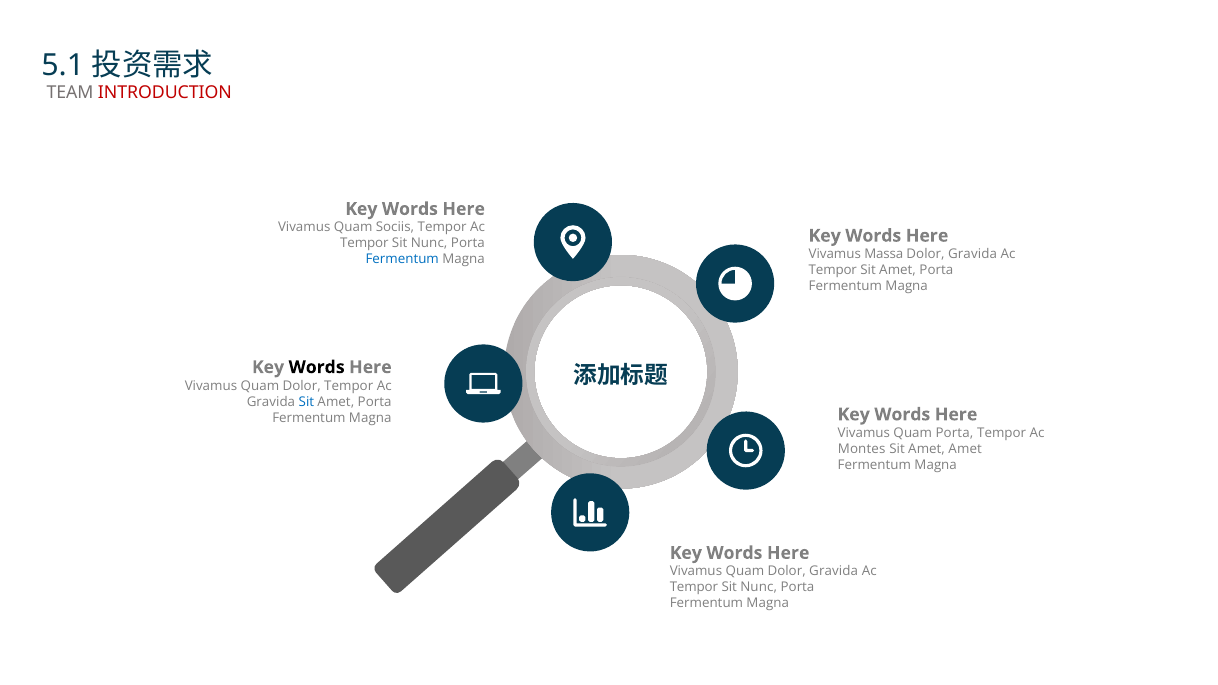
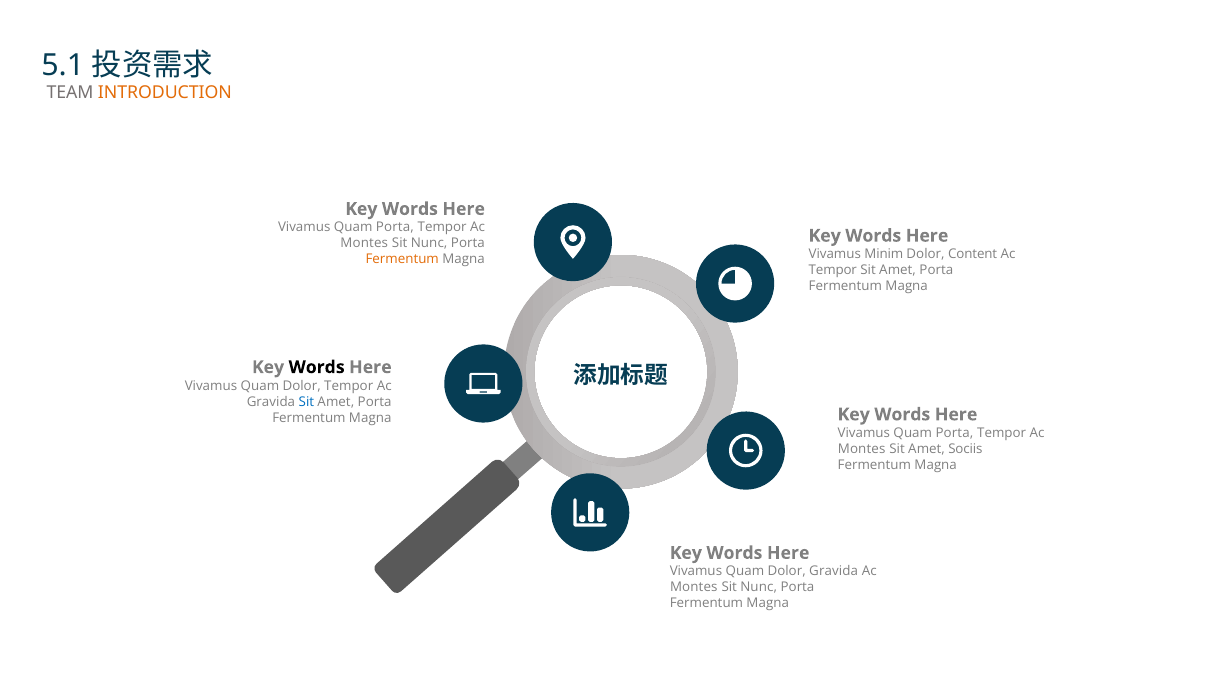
INTRODUCTION colour: red -> orange (165, 93)
Sociis: Sociis -> Porta (395, 227)
Tempor: Tempor -> Montes (364, 244)
Massa: Massa -> Minim (884, 254)
Gravida: Gravida -> Content (973, 254)
Fermentum colour: blue -> orange (402, 260)
Amet Amet: Amet -> Sociis (965, 449)
Tempor: Tempor -> Montes (694, 588)
